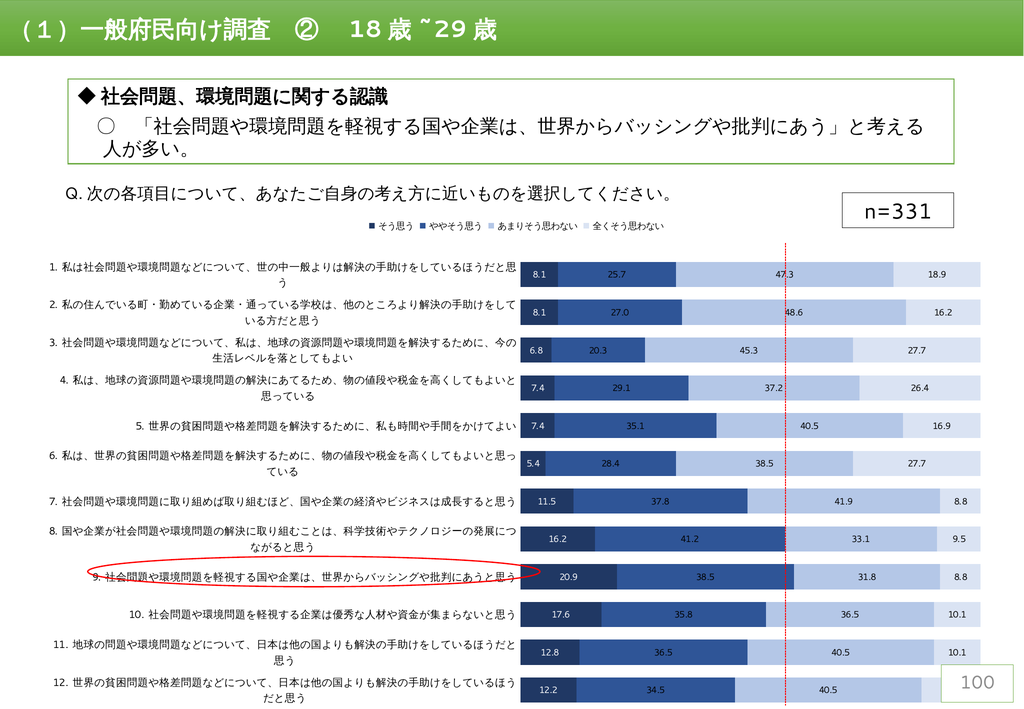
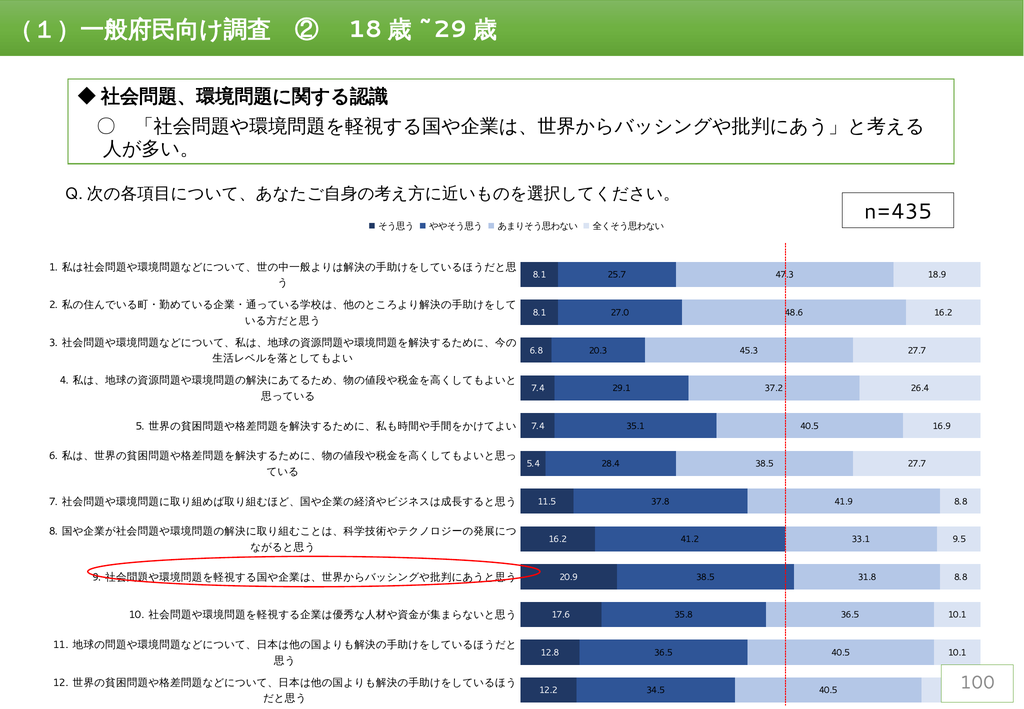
n=331: n=331 -> n=435 (898, 212)
